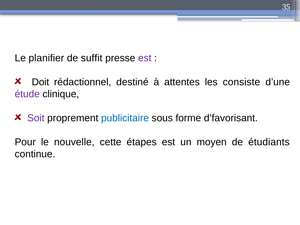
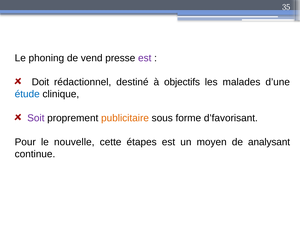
planifier: planifier -> phoning (46, 58)
suffit: suffit -> vend (92, 58)
attentes: attentes -> objectifs (182, 82)
consiste: consiste -> malades (242, 82)
étude colour: purple -> blue (27, 94)
publicitaire colour: blue -> orange (125, 118)
étudiants: étudiants -> analysant (269, 142)
